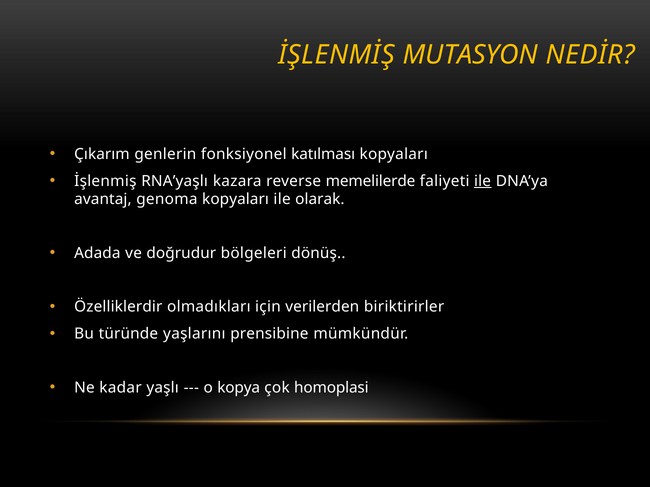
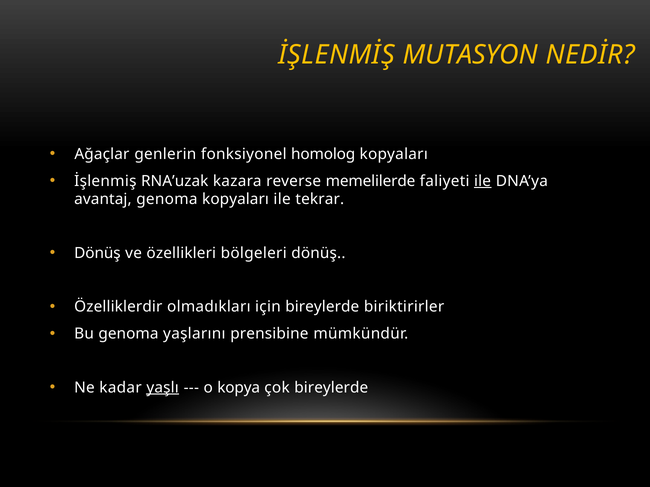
Çıkarım: Çıkarım -> Ağaçlar (102, 154)
katılması: katılması -> homolog (323, 154)
RNA’yaşlı: RNA’yaşlı -> RNA’uzak (175, 181)
olarak: olarak -> tekrar (320, 200)
Adada: Adada -> Dönüş (97, 253)
doğrudur: doğrudur -> özellikleri (181, 253)
için verilerden: verilerden -> bireylerde (322, 307)
Bu türünde: türünde -> genoma (128, 334)
yaşlı underline: none -> present (163, 388)
çok homoplasi: homoplasi -> bireylerde (331, 388)
